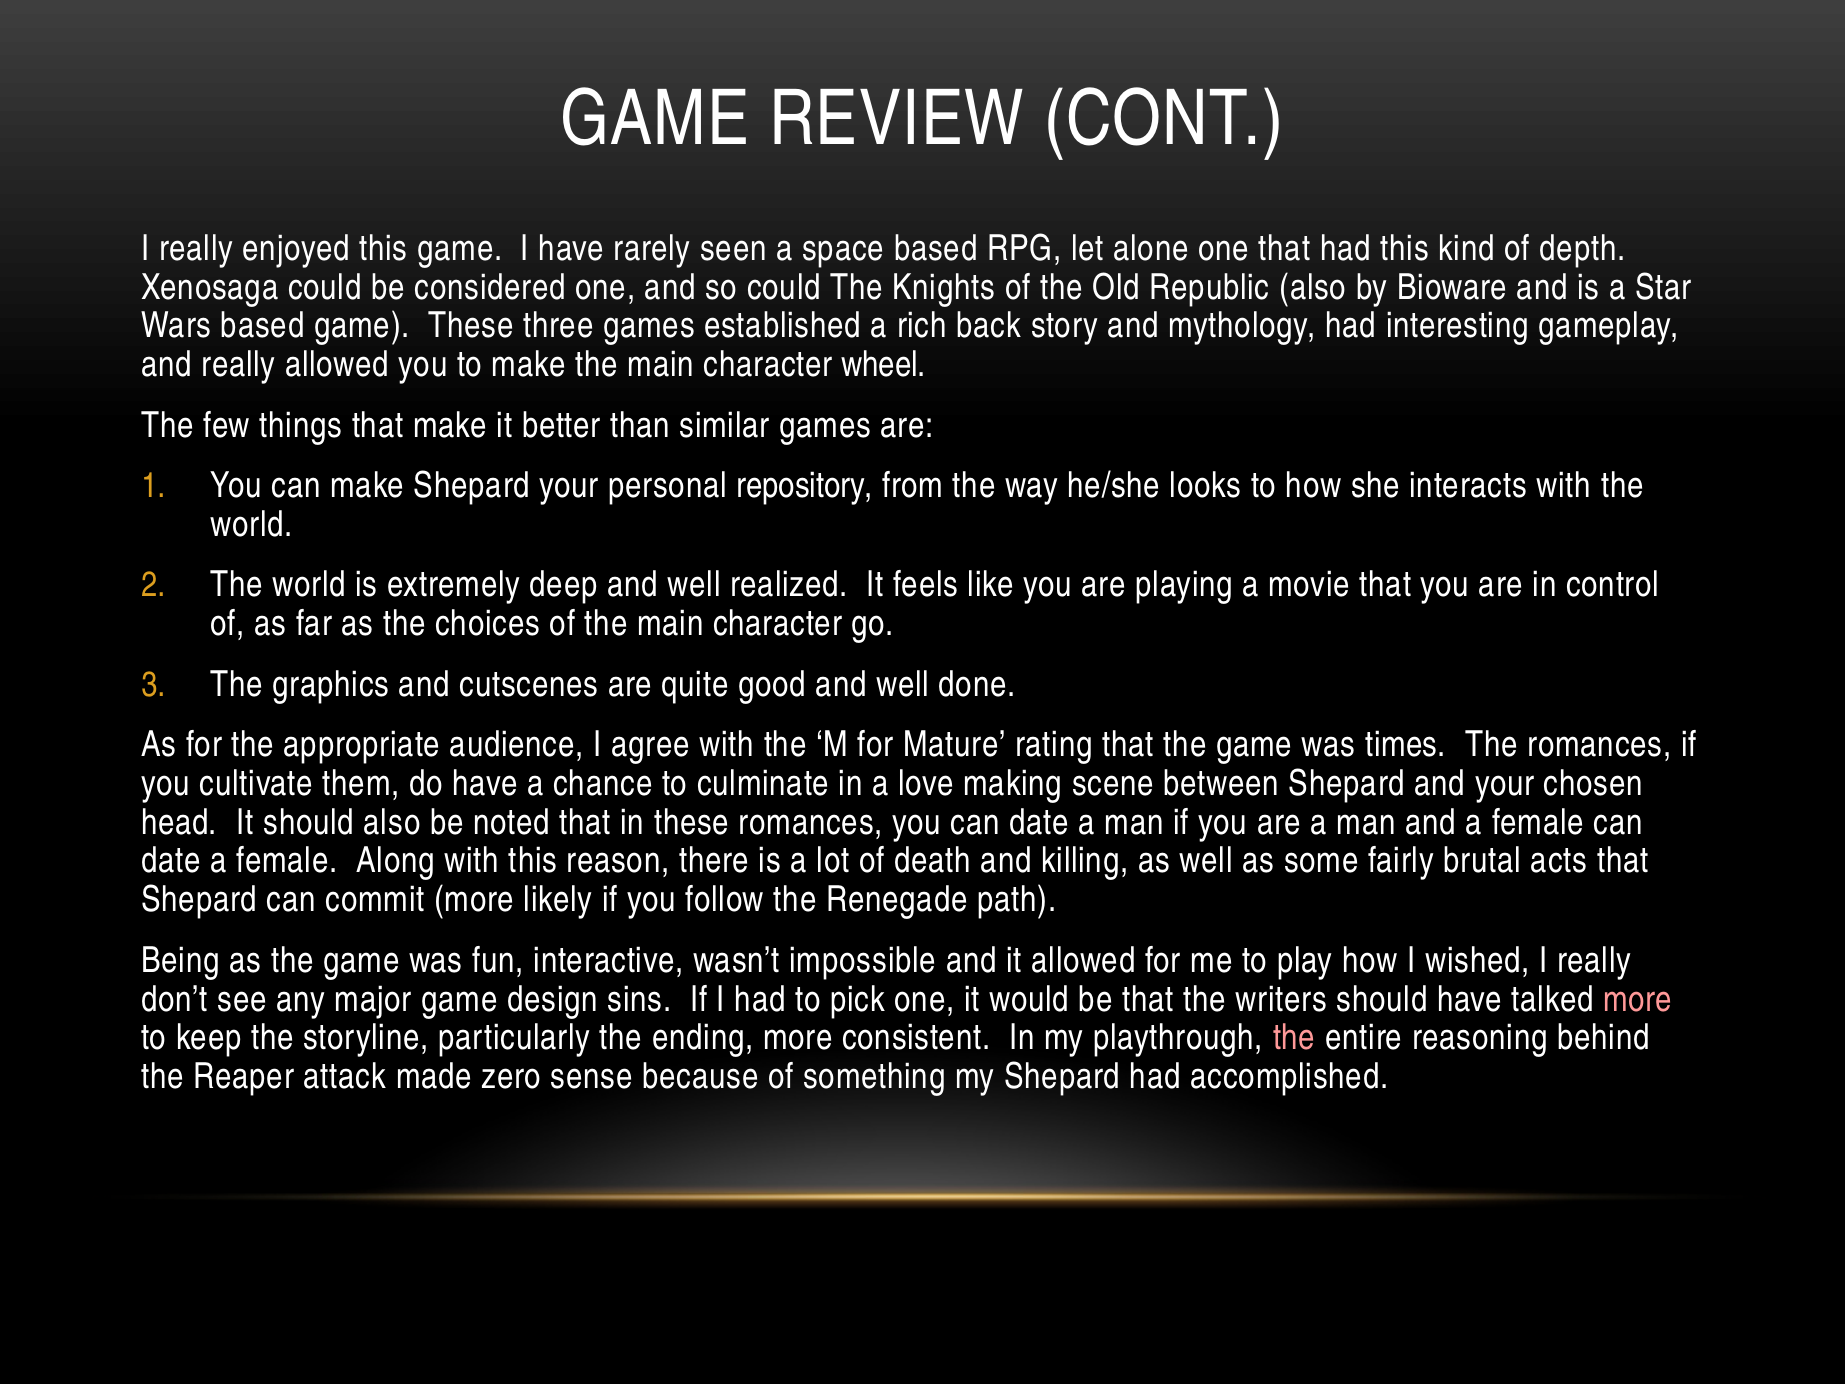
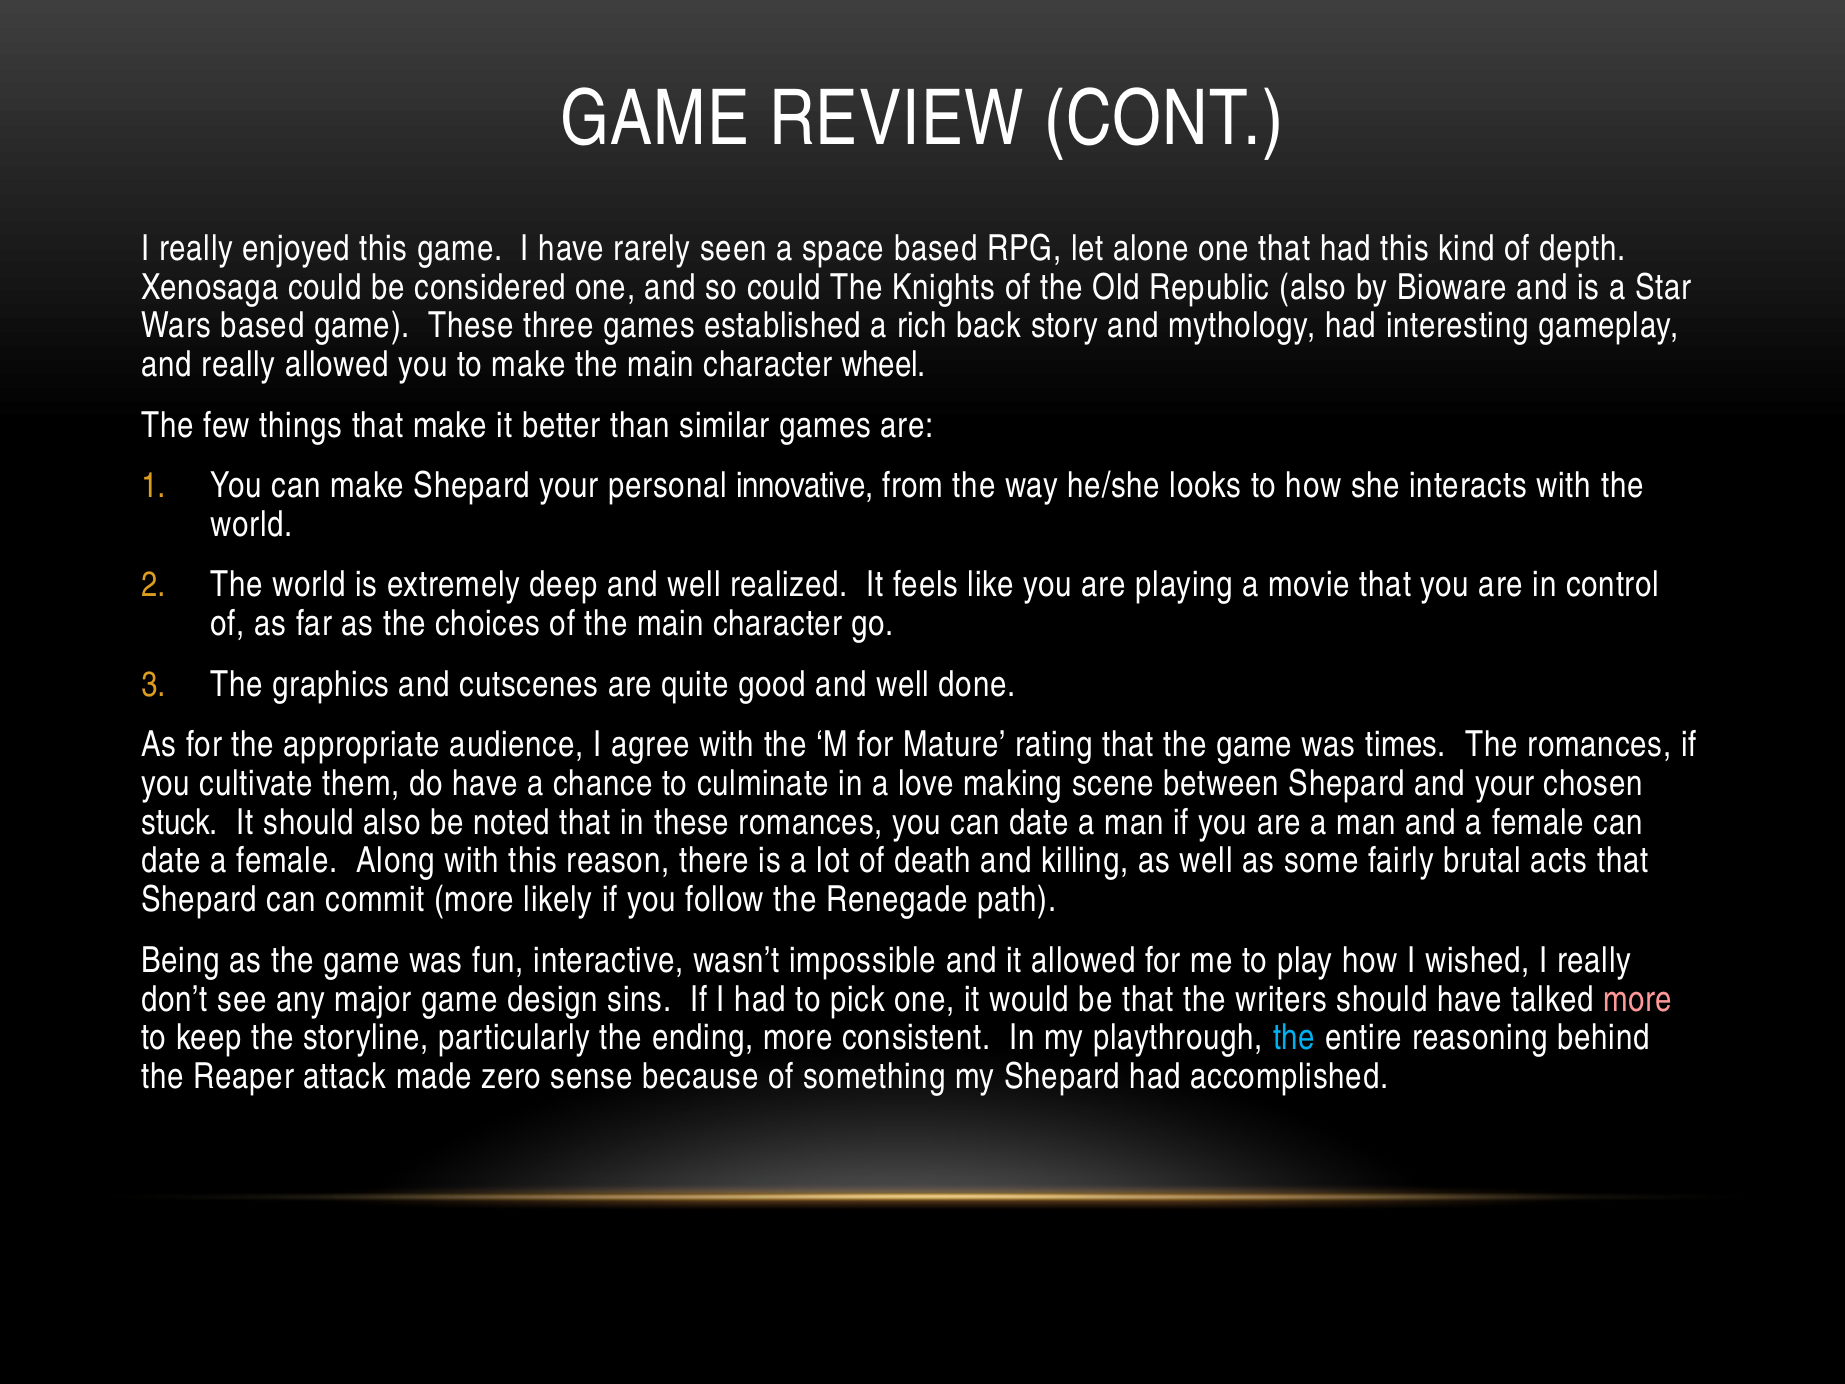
repository: repository -> innovative (805, 486)
head: head -> stuck (180, 822)
the colour: pink -> light blue (1294, 1038)
